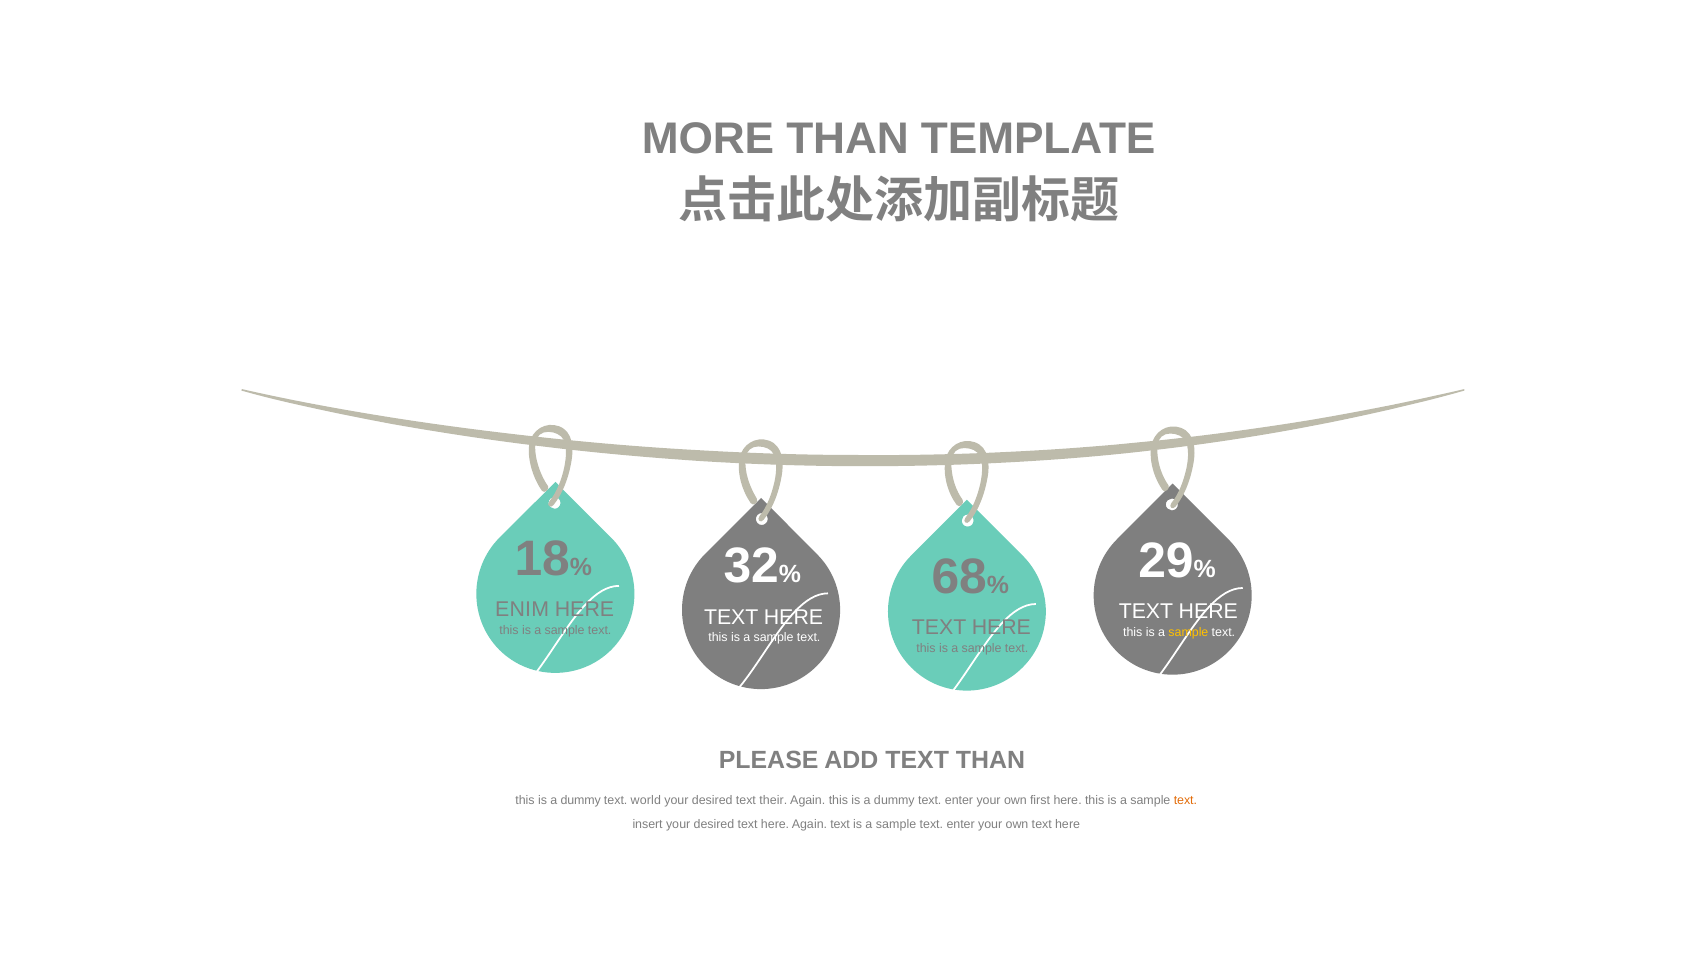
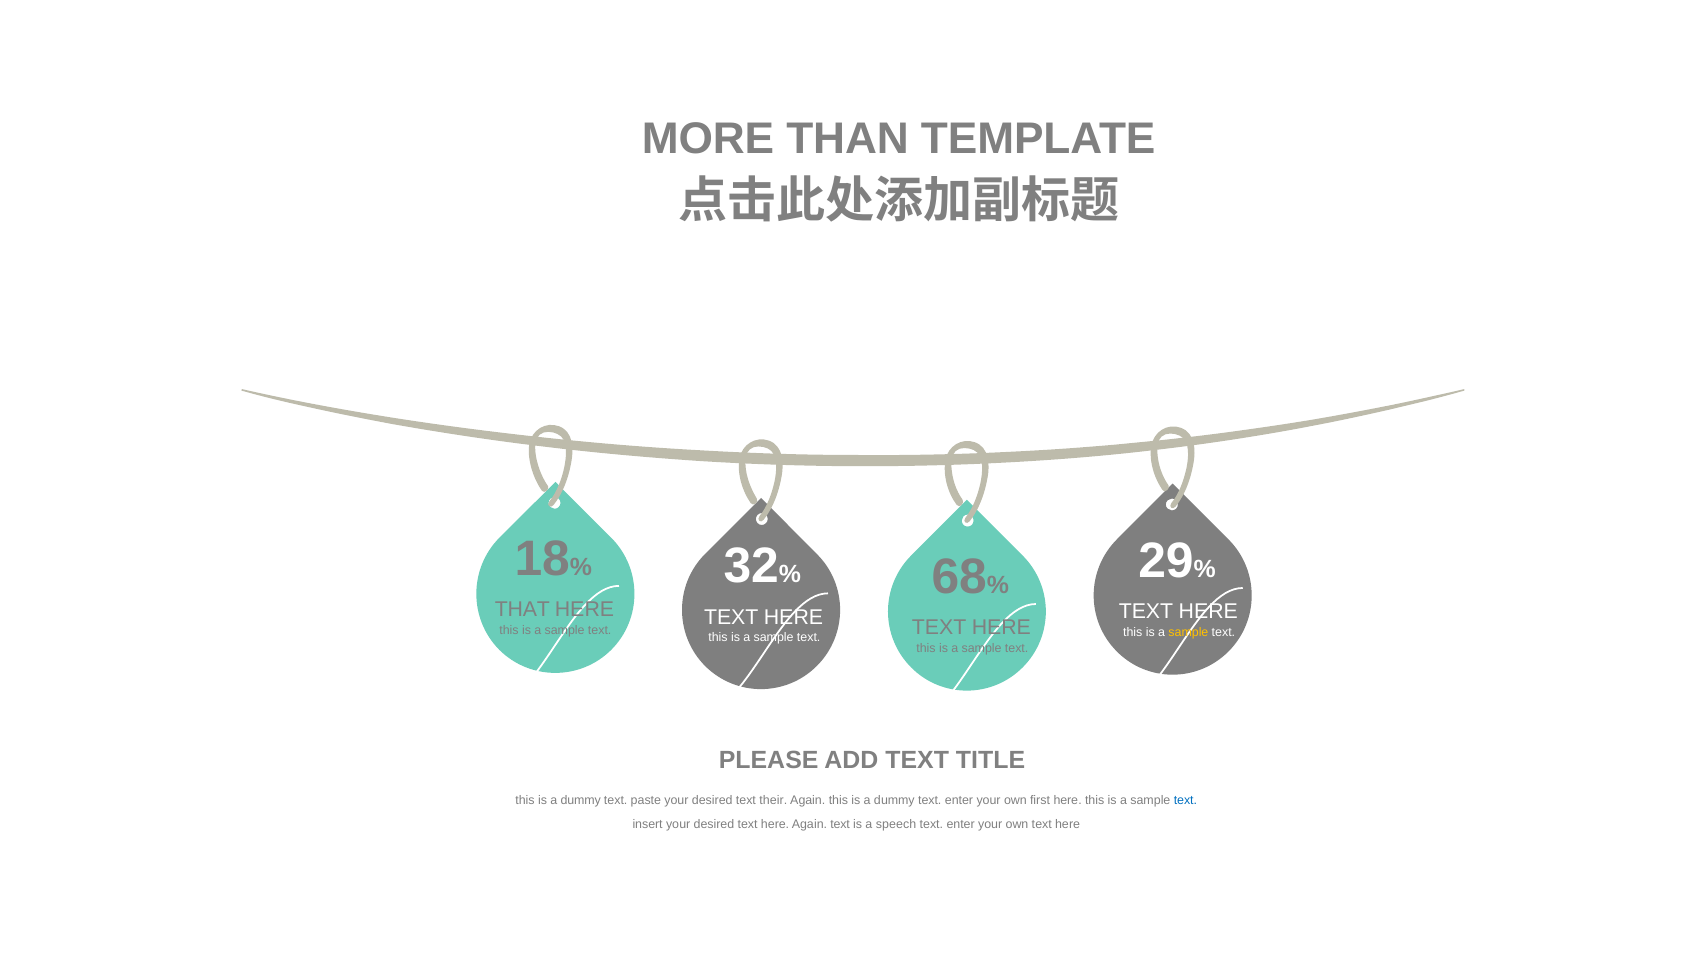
ENIM: ENIM -> THAT (522, 609)
TEXT THAN: THAN -> TITLE (991, 760)
world: world -> paste (646, 800)
text colour: orange -> blue (1185, 800)
sample: sample -> speech (896, 824)
